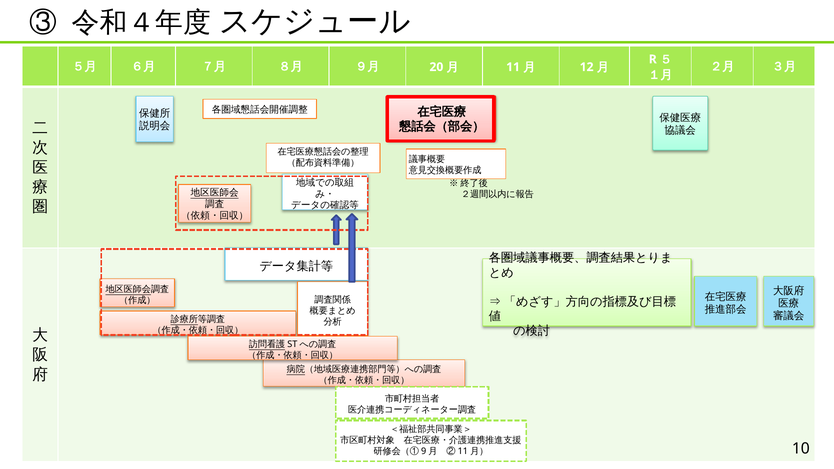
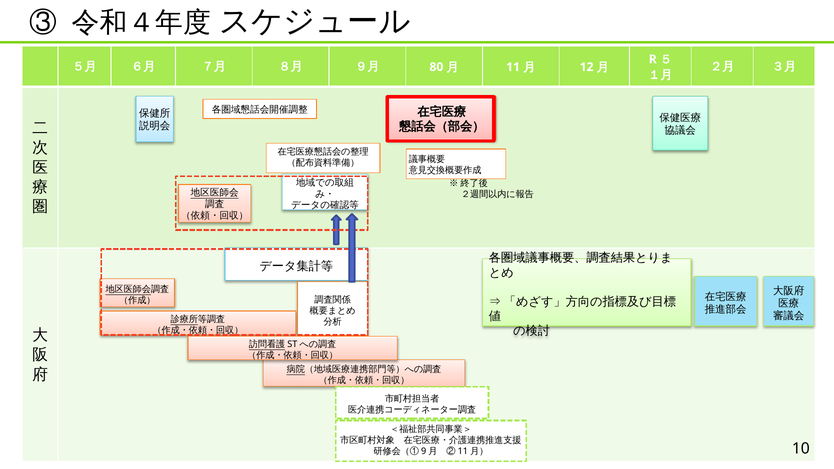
20: 20 -> 80 (436, 67)
